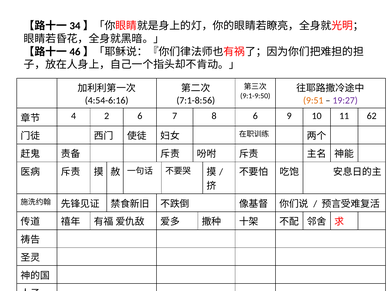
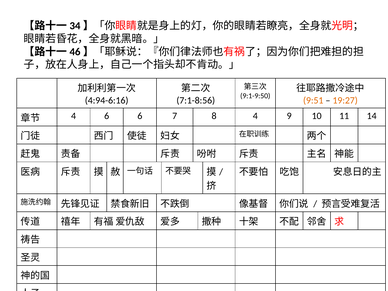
4:54-6:16: 4:54-6:16 -> 4:94-6:16 (107, 100)
19:27 colour: purple -> orange (345, 100)
4 2: 2 -> 6 (107, 116)
8 6: 6 -> 4 (255, 116)
62: 62 -> 14 (372, 116)
